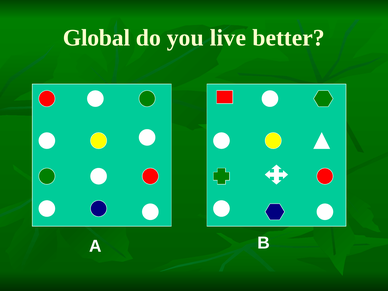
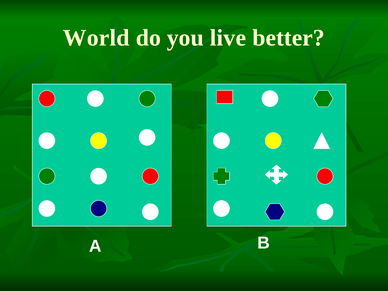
Global: Global -> World (96, 38)
